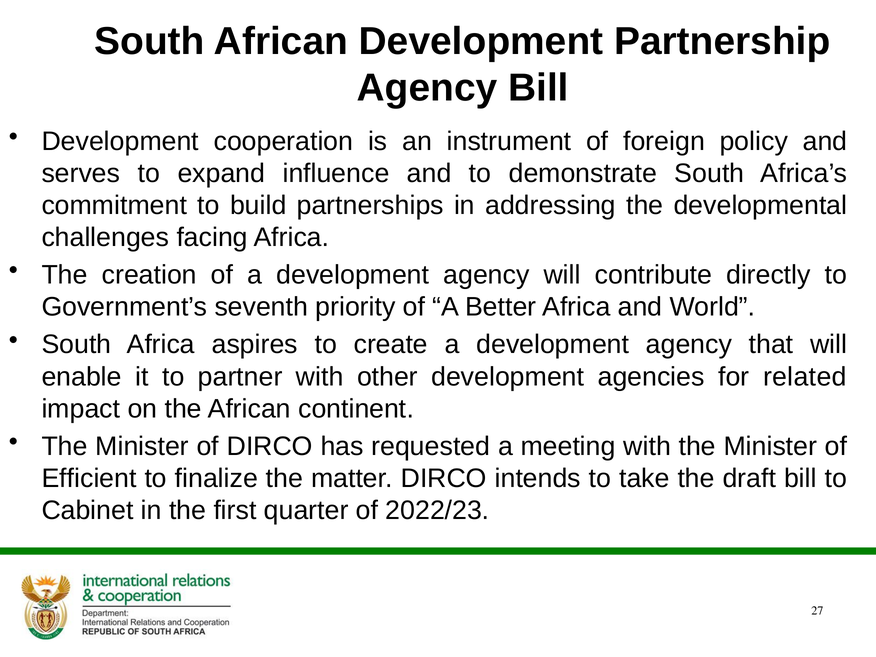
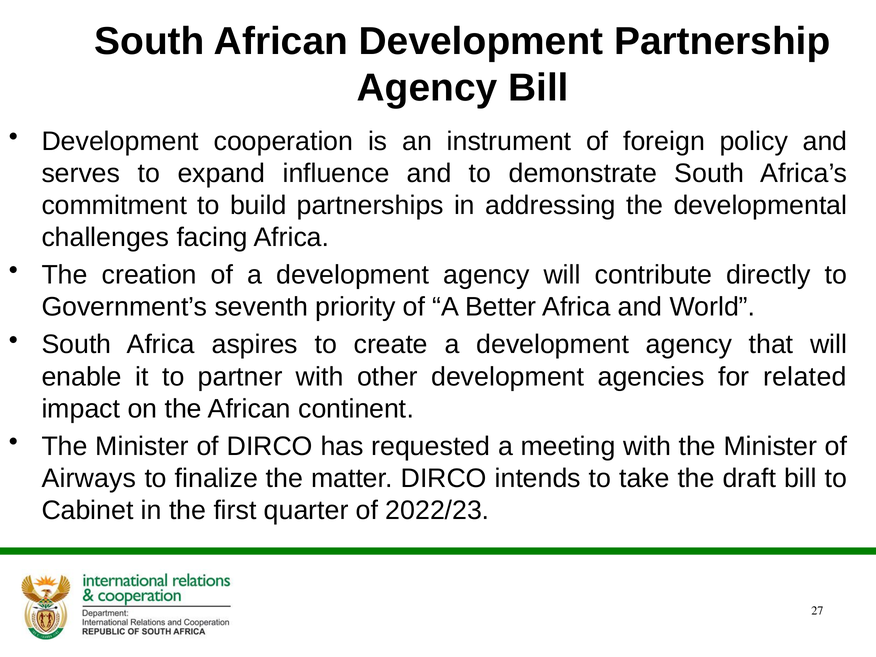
Efficient: Efficient -> Airways (89, 478)
